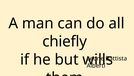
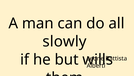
chiefly: chiefly -> slowly (65, 41)
